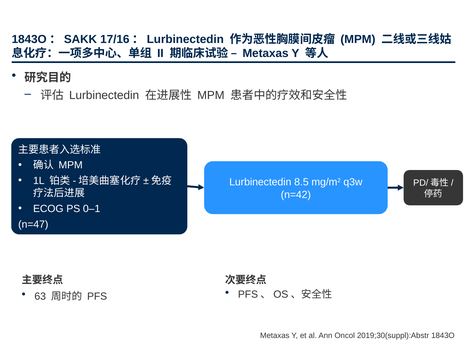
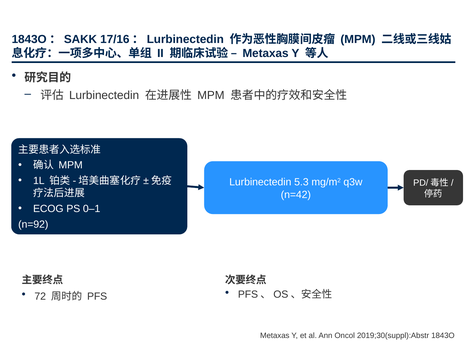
8.5: 8.5 -> 5.3 (301, 182)
n=47: n=47 -> n=92 (33, 224)
63: 63 -> 72 (40, 297)
